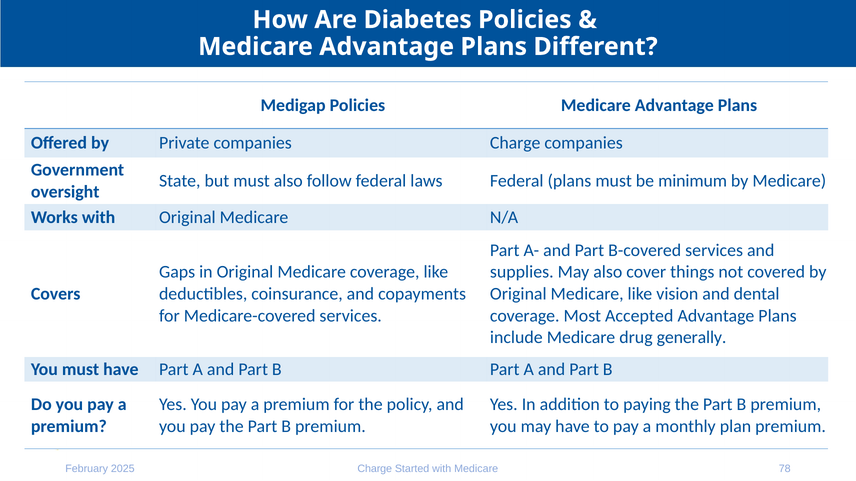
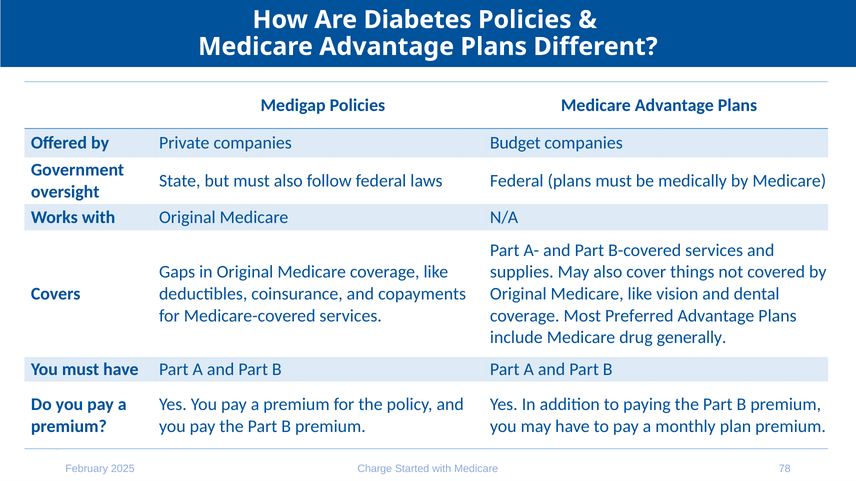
companies Charge: Charge -> Budget (515, 143)
minimum: minimum -> medically (693, 181)
Accepted: Accepted -> Preferred (639, 316)
